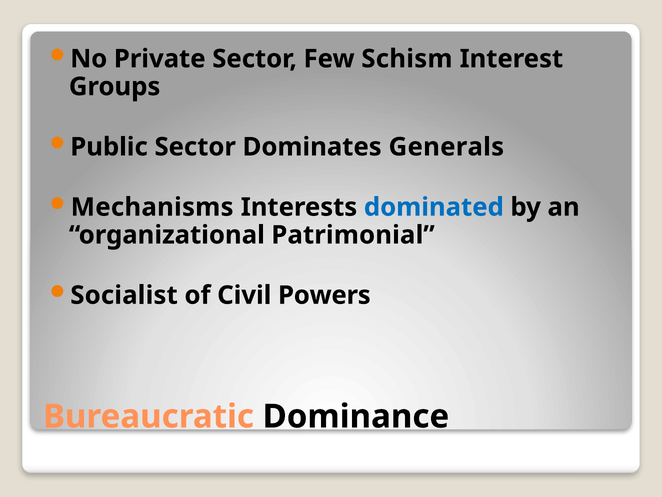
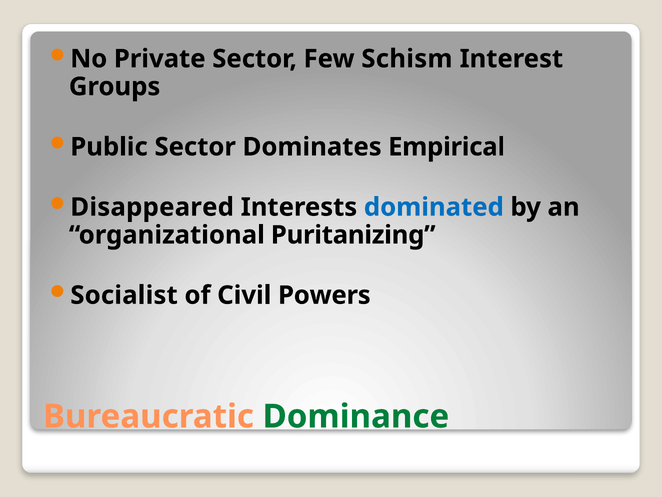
Generals: Generals -> Empirical (447, 147)
Mechanisms: Mechanisms -> Disappeared (152, 207)
Patrimonial: Patrimonial -> Puritanizing (353, 235)
Dominance colour: black -> green (356, 416)
